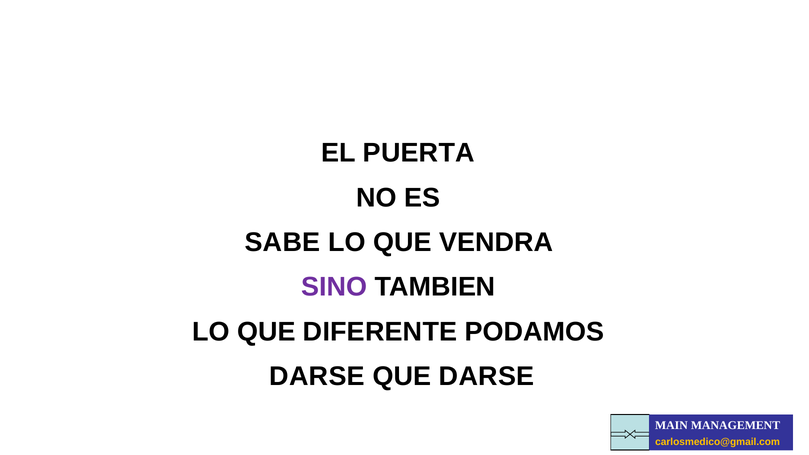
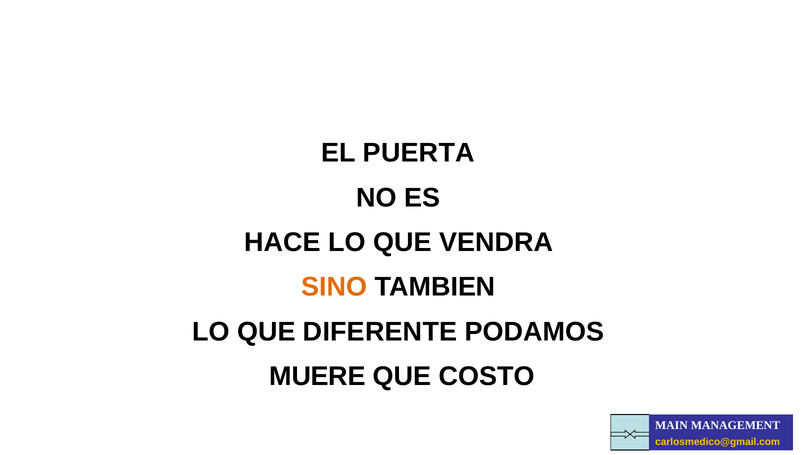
SABE: SABE -> HACE (283, 242)
SINO colour: purple -> orange (334, 287)
DARSE: DARSE -> MUERE (317, 376)
QUE DARSE: DARSE -> COSTO (487, 376)
